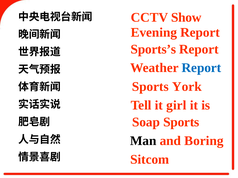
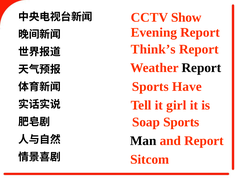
Sports’s: Sports’s -> Think’s (153, 49)
Report colour: blue -> black (201, 68)
York: York -> Have (187, 87)
and Boring: Boring -> Report (204, 141)
